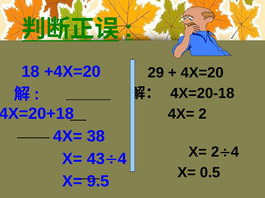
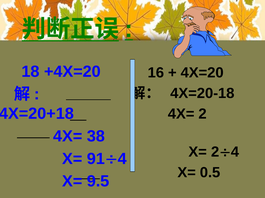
29: 29 -> 16 (156, 73)
43: 43 -> 91 (96, 159)
